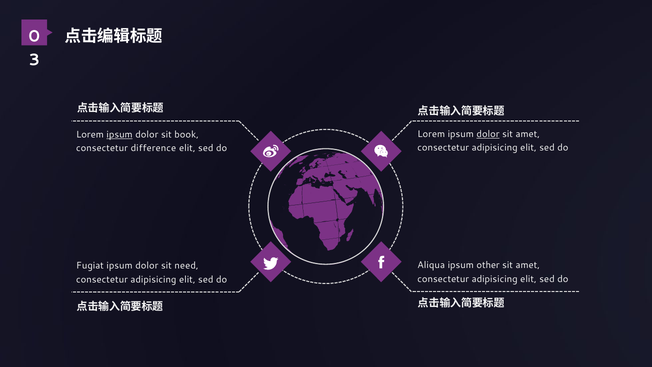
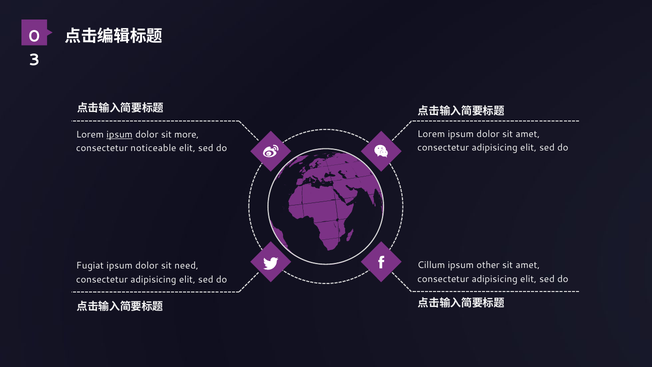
dolor underline: present -> none (488, 134)
book: book -> more (187, 134)
difference: difference -> noticeable (153, 148)
Aliqua: Aliqua -> Cillum (431, 265)
